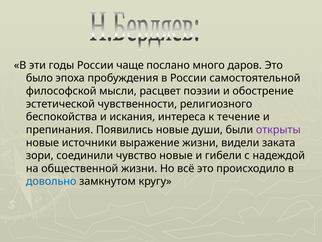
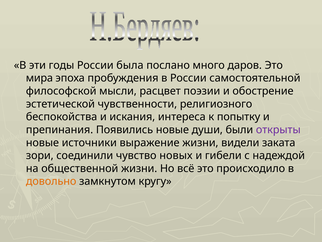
чаще: чаще -> была (130, 65)
было: было -> мира (39, 78)
течение: течение -> попытку (239, 117)
чувство новые: новые -> новых (176, 155)
довольно colour: blue -> orange (51, 181)
